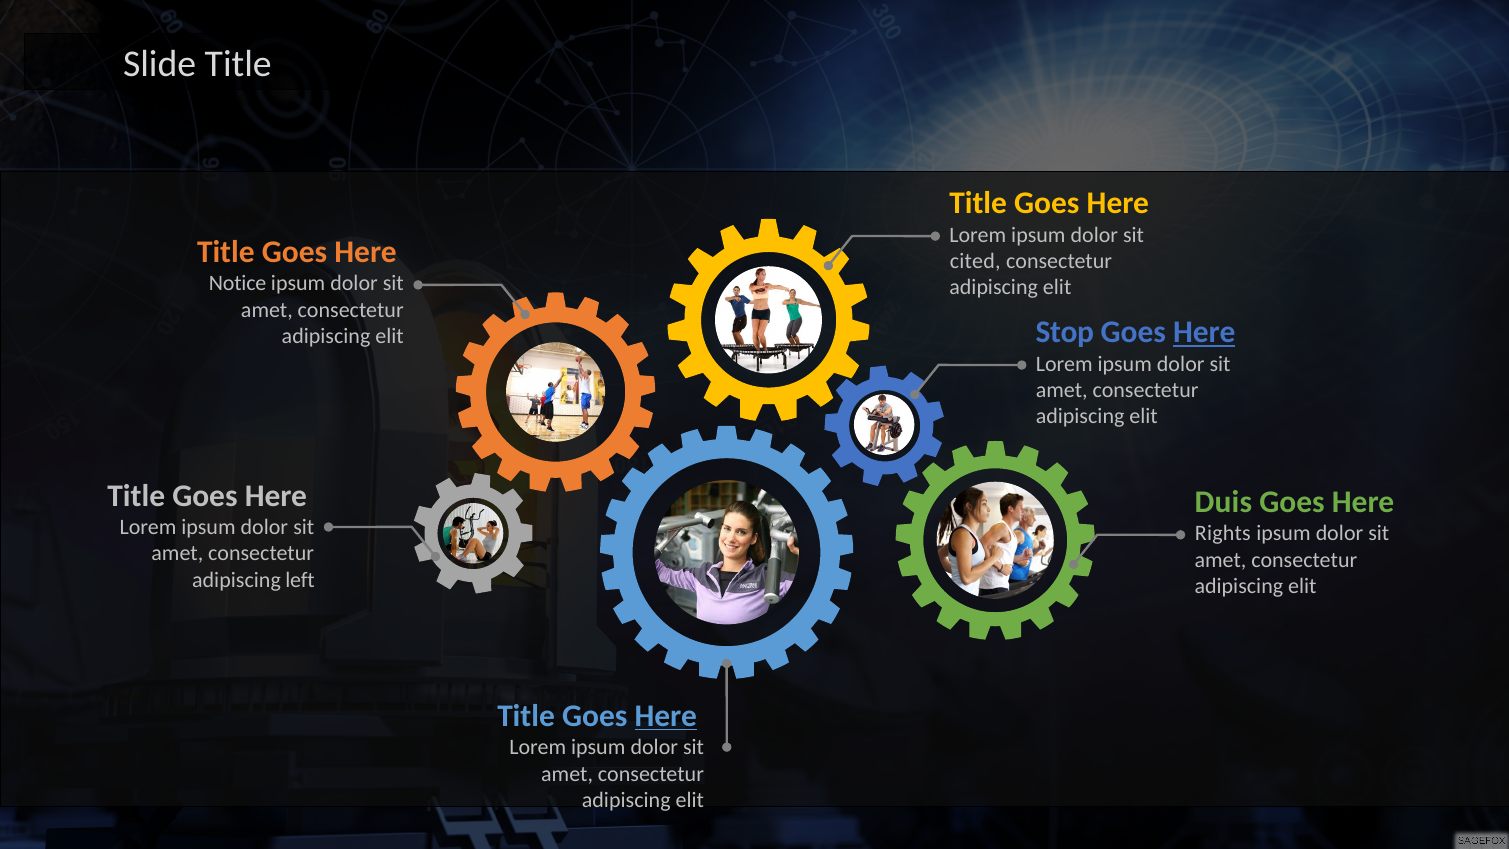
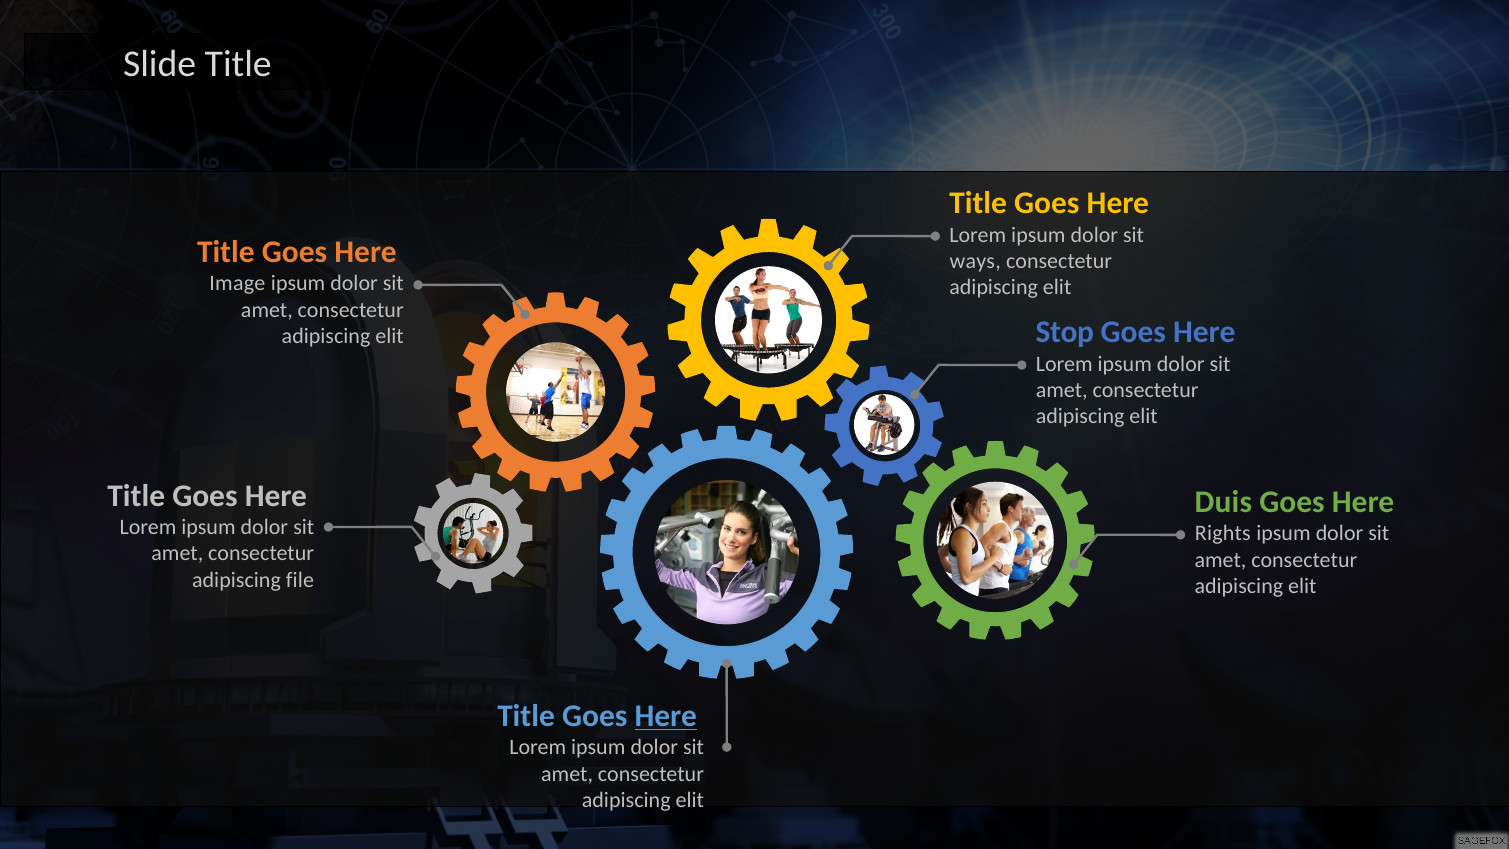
cited: cited -> ways (975, 261)
Notice: Notice -> Image (237, 284)
Here underline: present -> none (1204, 332)
left: left -> file (300, 580)
